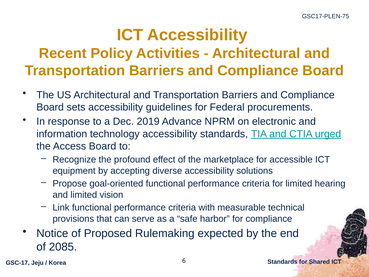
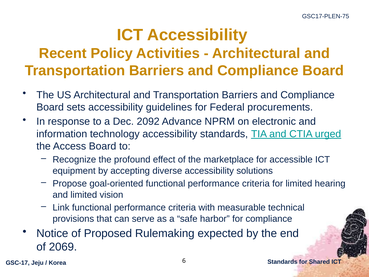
2019: 2019 -> 2092 (148, 121)
2085: 2085 -> 2069 (63, 247)
